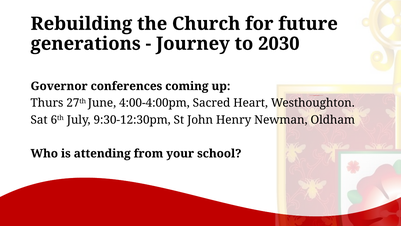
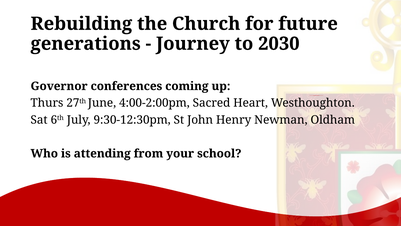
4:00-4:00pm: 4:00-4:00pm -> 4:00-2:00pm (154, 103)
